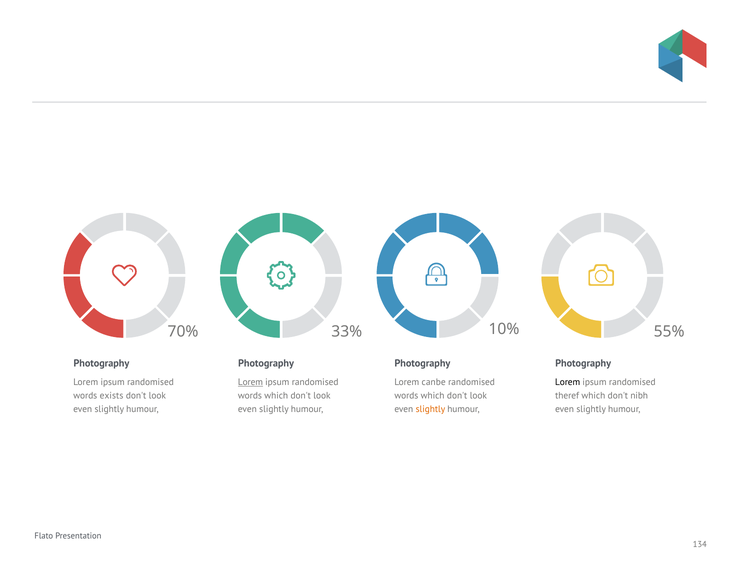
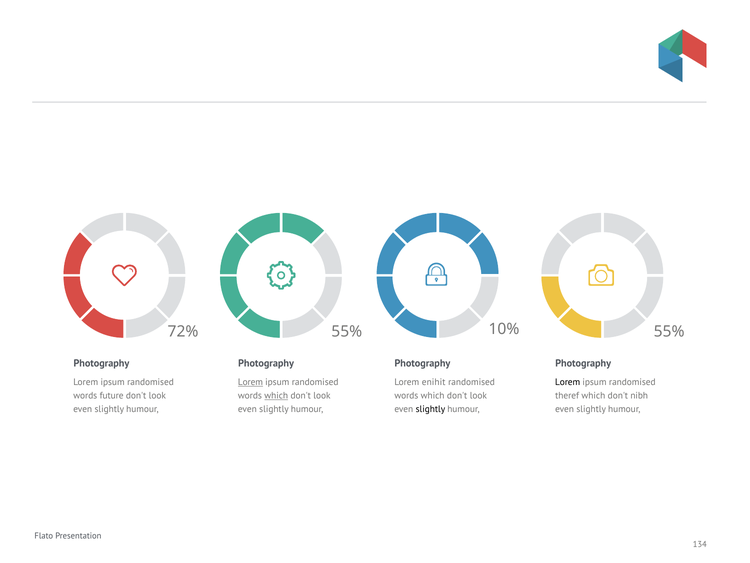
70%: 70% -> 72% (183, 331)
33%: 33% -> 55% (347, 331)
canbe: canbe -> enihit (434, 382)
exists: exists -> future (112, 395)
which underline: none -> present (276, 395)
slightly colour: orange -> black (430, 409)
